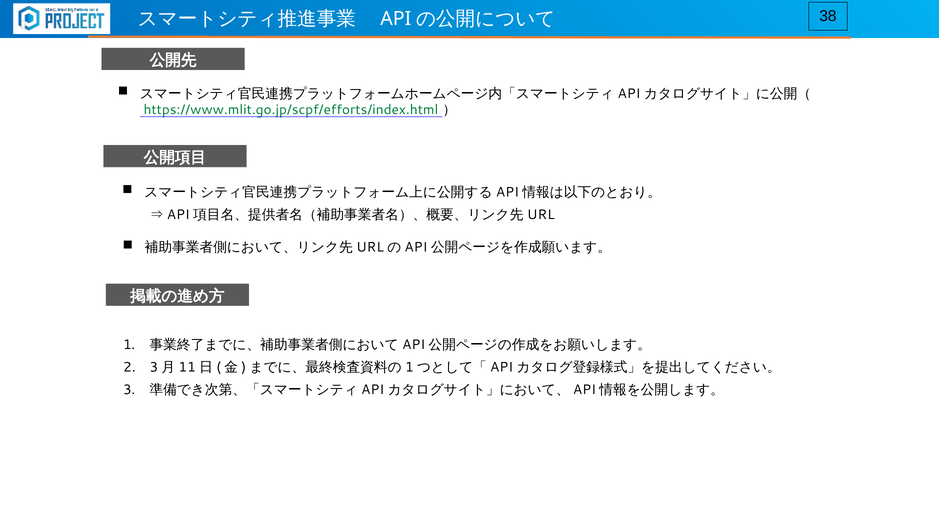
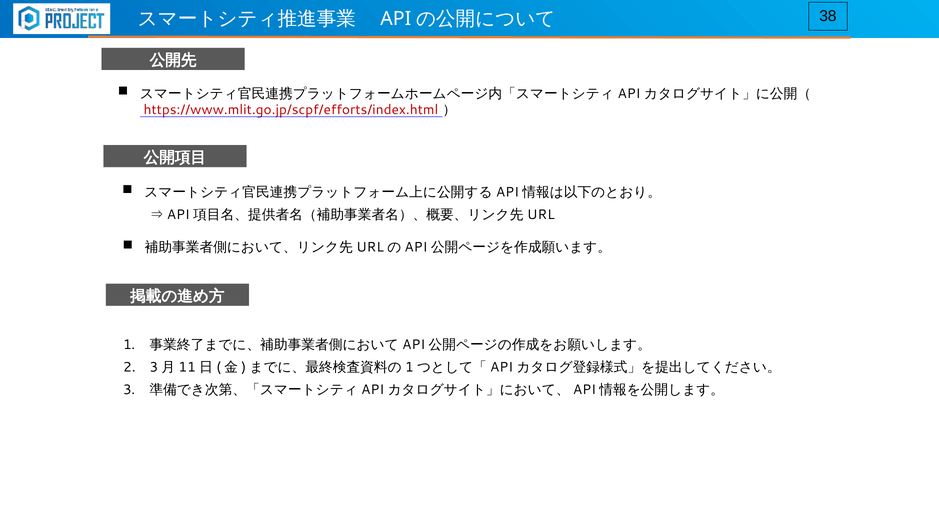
https://www.mlit.go.jp/scpf/efforts/index.html colour: green -> red (291, 110)
